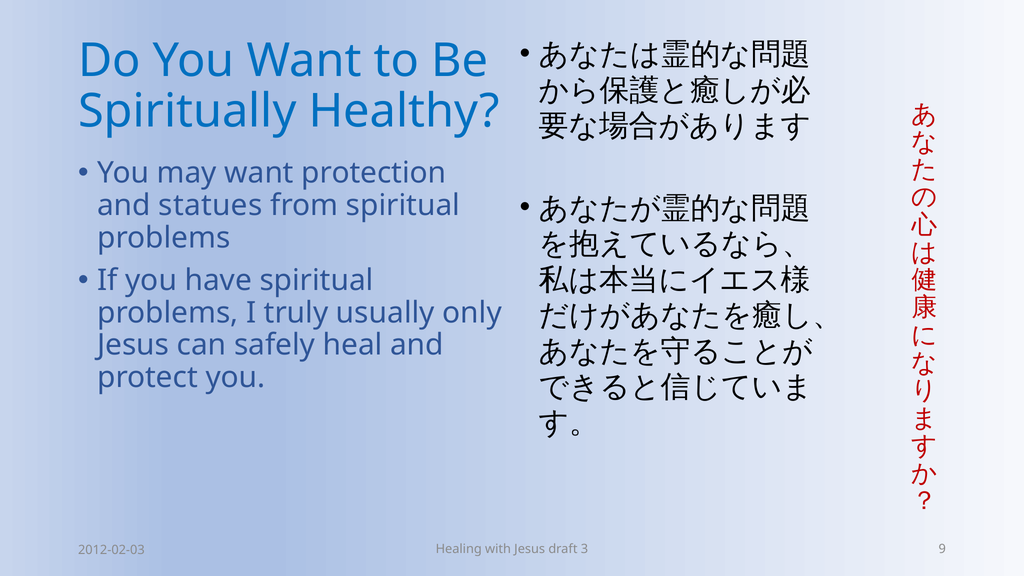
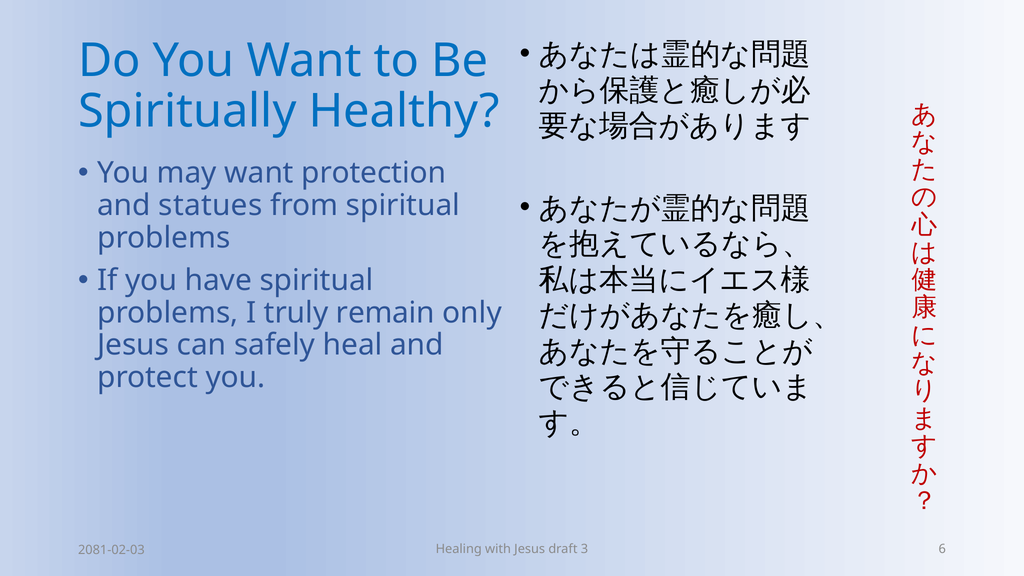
usually: usually -> remain (385, 313)
9: 9 -> 6 (942, 549)
2012-02-03: 2012-02-03 -> 2081-02-03 (111, 550)
